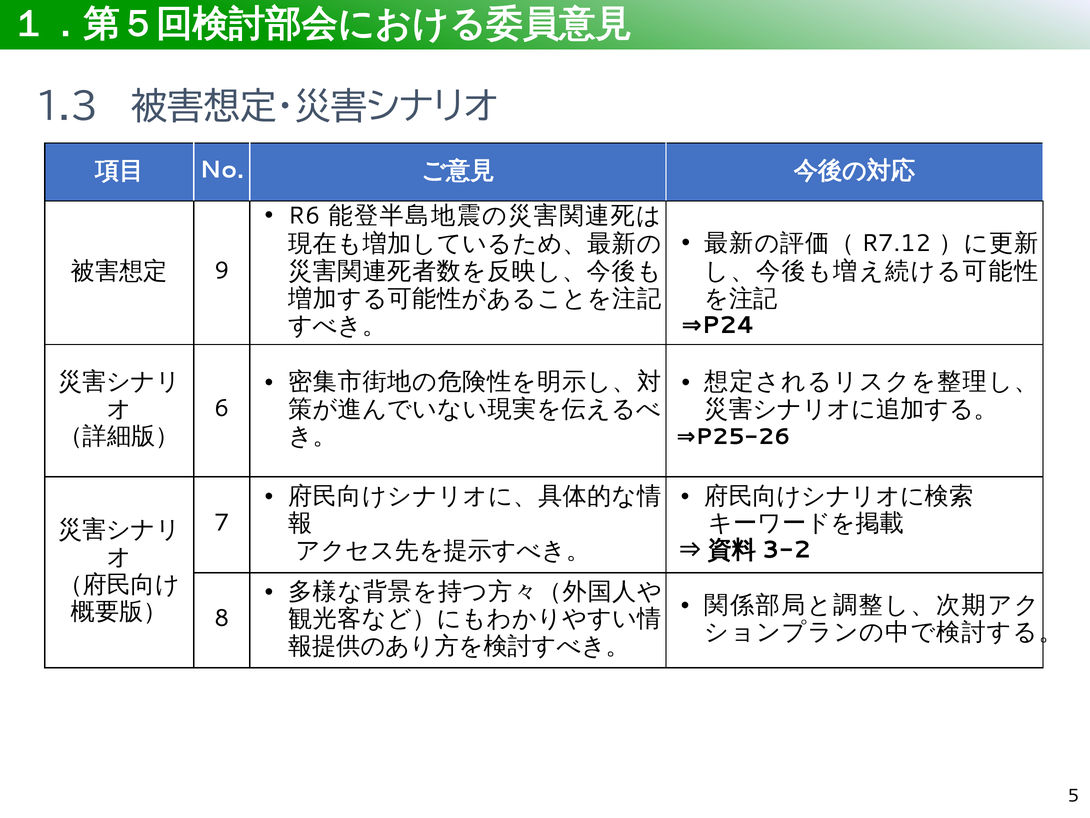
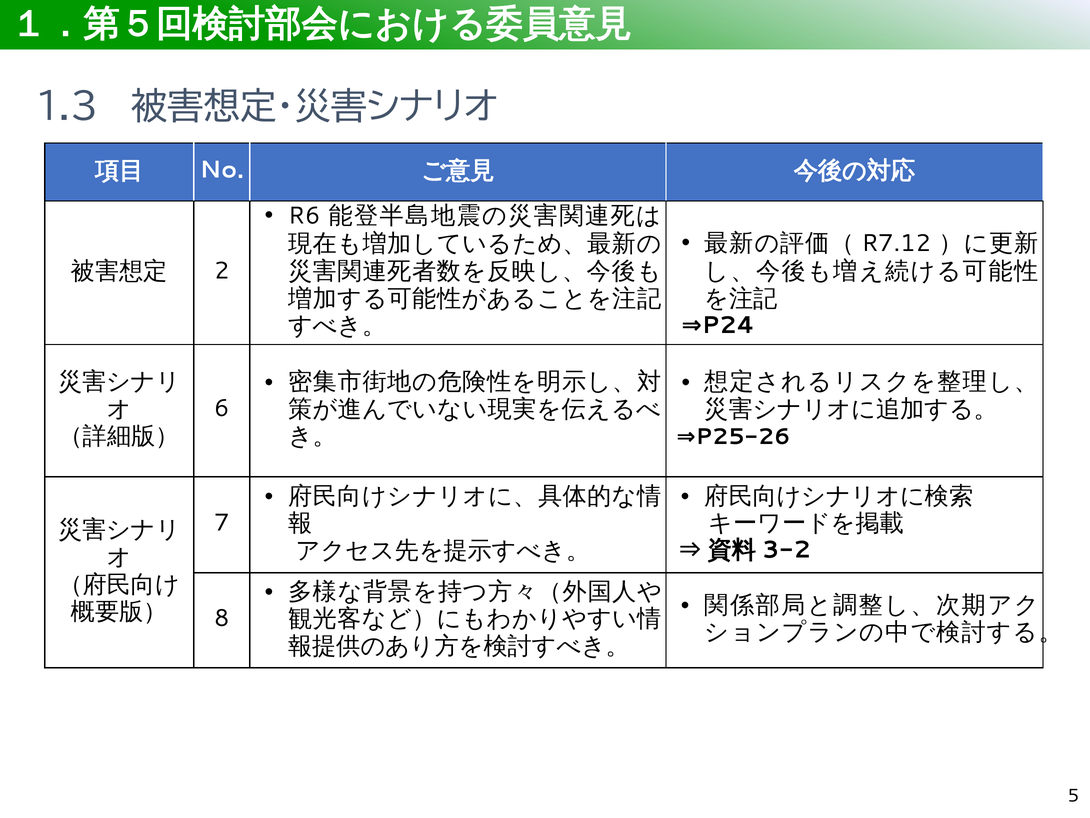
9: 9 -> 2 (222, 270)
